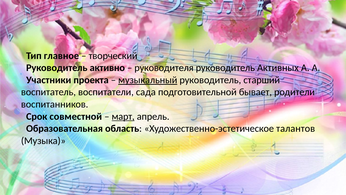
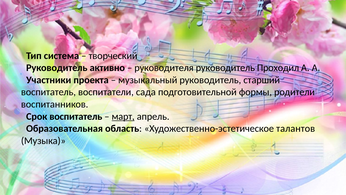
главное: главное -> система (61, 56)
Активных: Активных -> Проходил (278, 68)
музыкальный underline: present -> none (148, 80)
бывает: бывает -> формы (255, 92)
Срок совместной: совместной -> воспитатель (76, 116)
